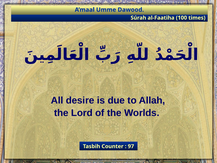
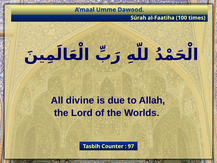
desire: desire -> divine (80, 100)
